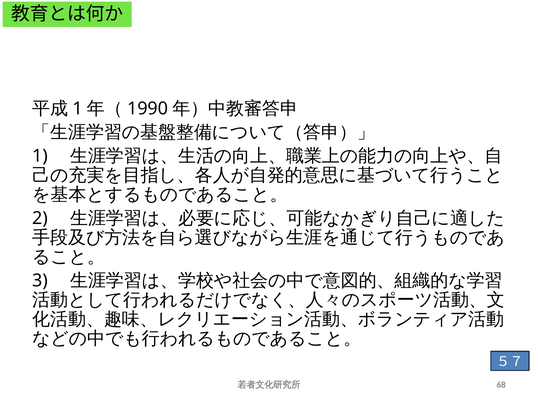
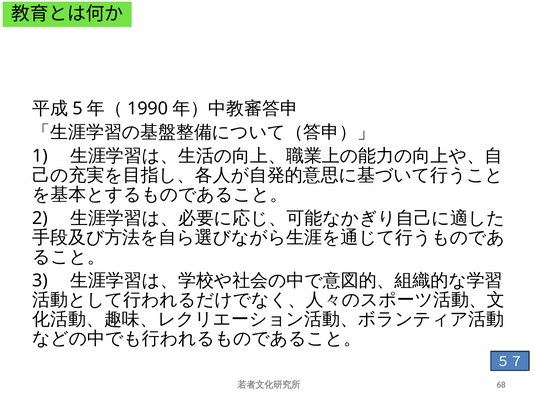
1: 1 -> 5 (78, 109)
